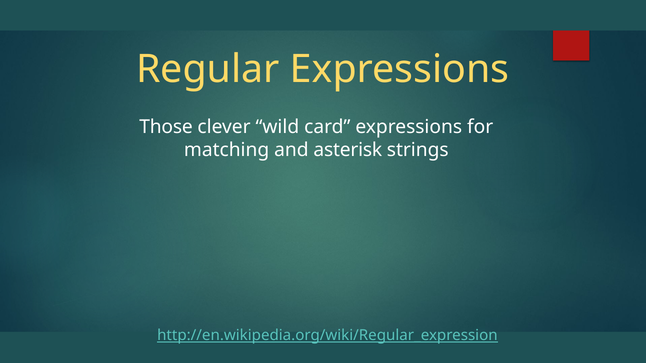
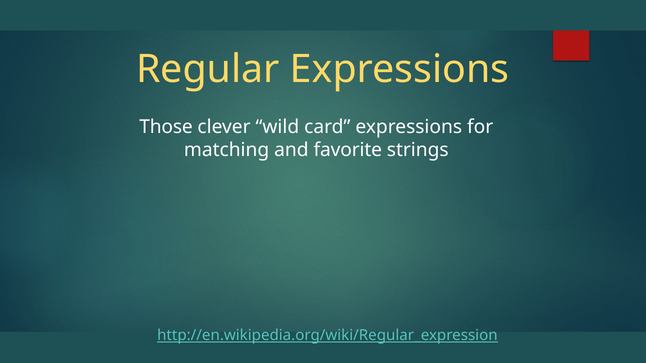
asterisk: asterisk -> favorite (348, 150)
